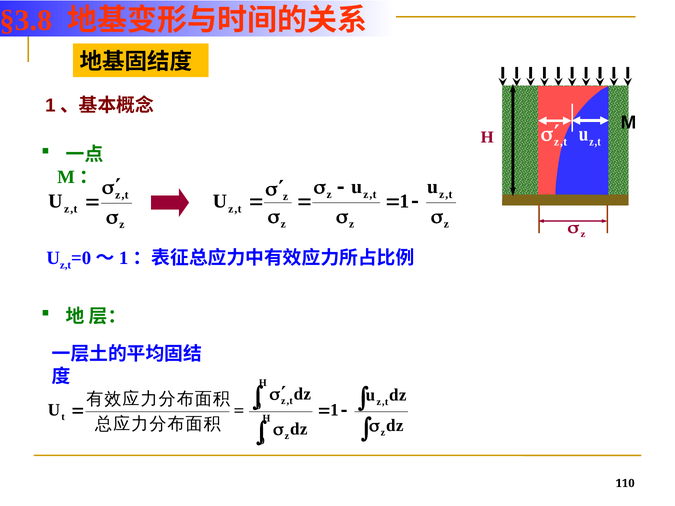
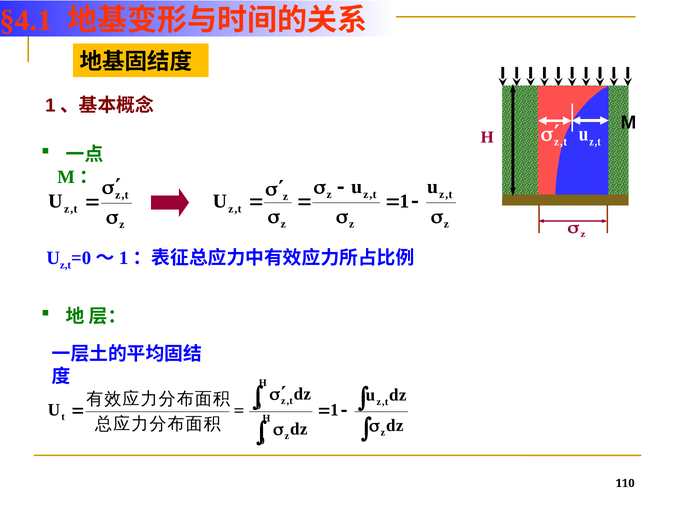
§3.8: §3.8 -> §4.1 (26, 20)
